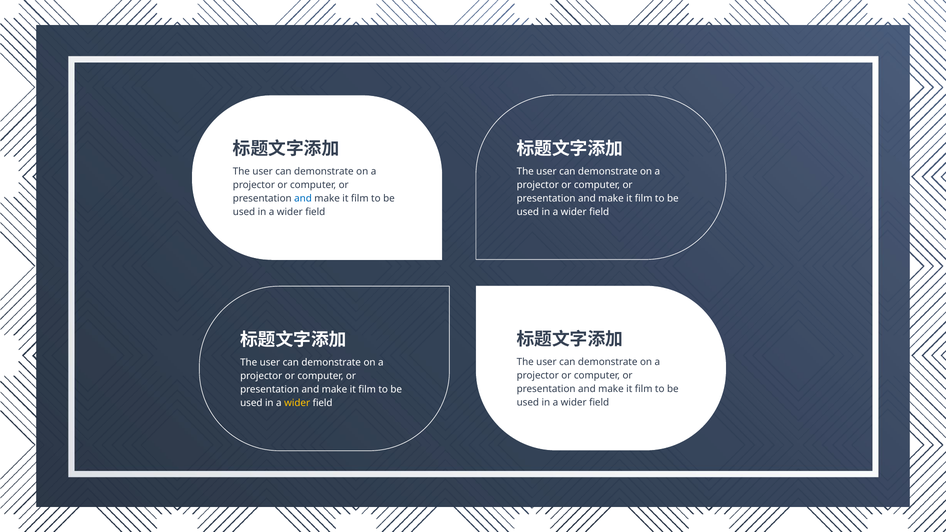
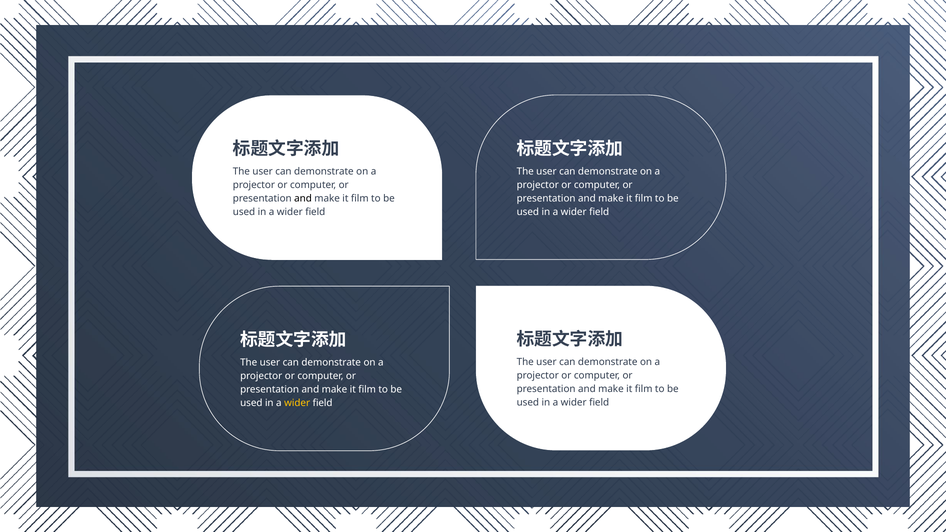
and colour: blue -> black (303, 199)
